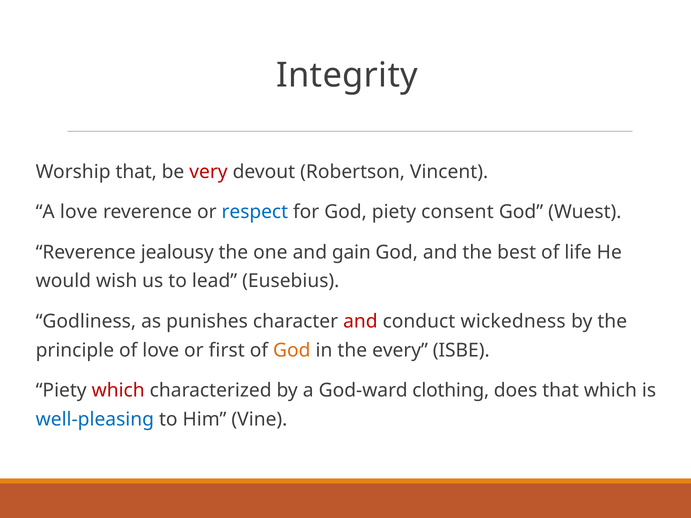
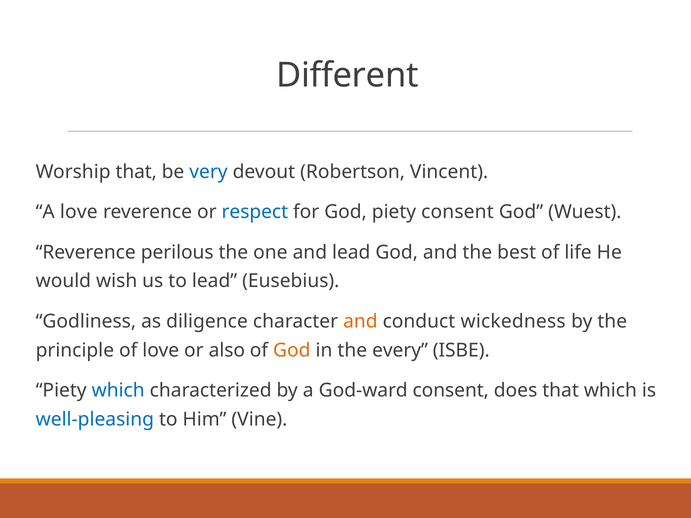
Integrity: Integrity -> Different (347, 76)
very colour: red -> blue (208, 172)
jealousy: jealousy -> perilous (177, 253)
and gain: gain -> lead (351, 253)
punishes: punishes -> diligence (207, 322)
and colour: red -> orange (360, 322)
first: first -> also (227, 350)
which colour: red -> blue (118, 391)
God-ward clothing: clothing -> consent (451, 391)
